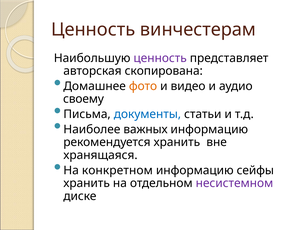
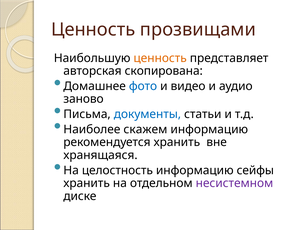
винчестерам: винчестерам -> прозвищами (198, 30)
ценность colour: purple -> orange (160, 58)
фото colour: orange -> blue (143, 86)
своему: своему -> заново (83, 99)
важных: важных -> скажем (145, 129)
конкретном: конкретном -> целостность (117, 170)
